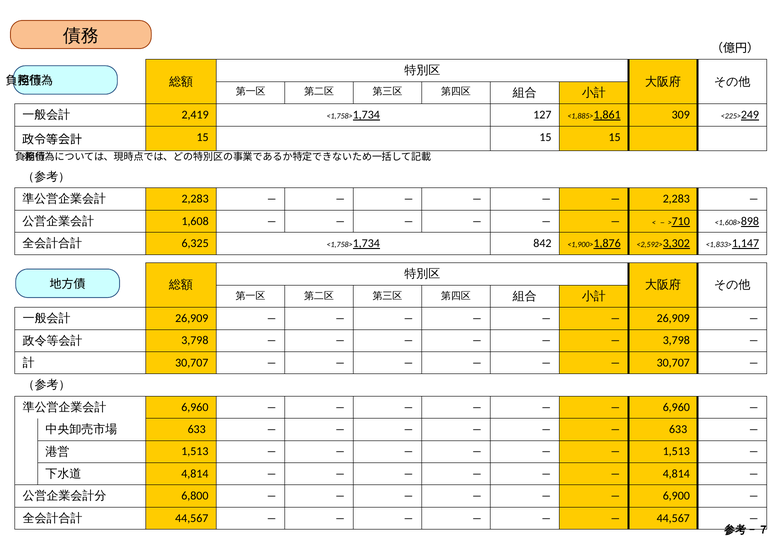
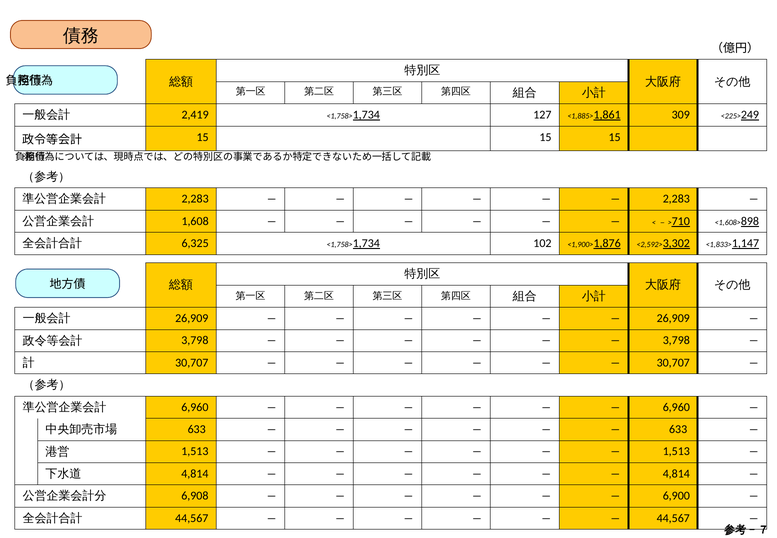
842: 842 -> 102 (542, 243)
6,800: 6,800 -> 6,908 (195, 496)
